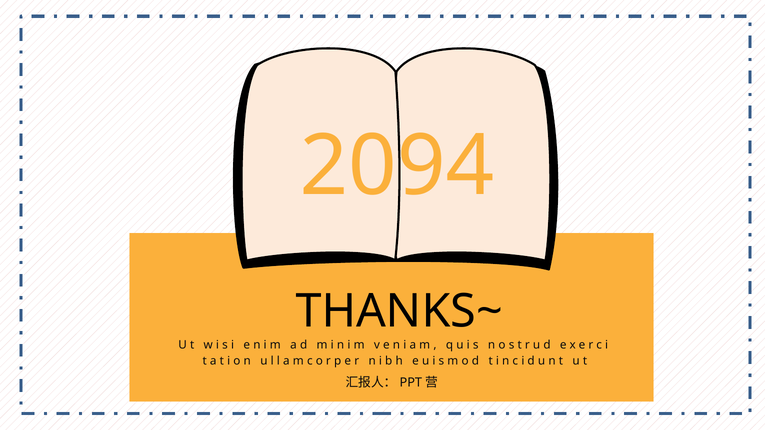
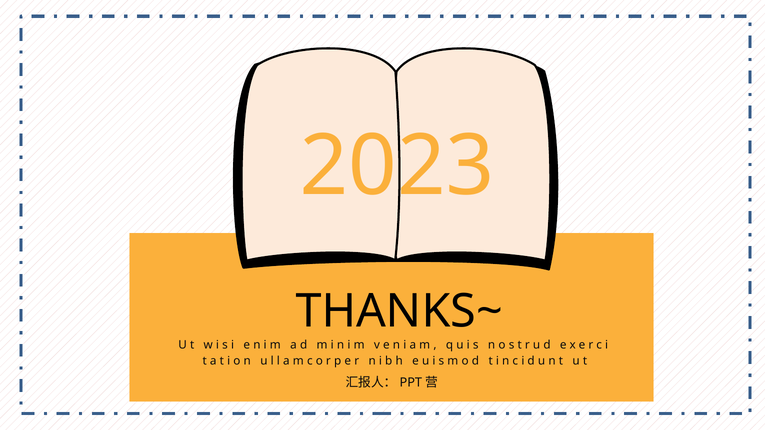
2094: 2094 -> 2023 (397, 166)
